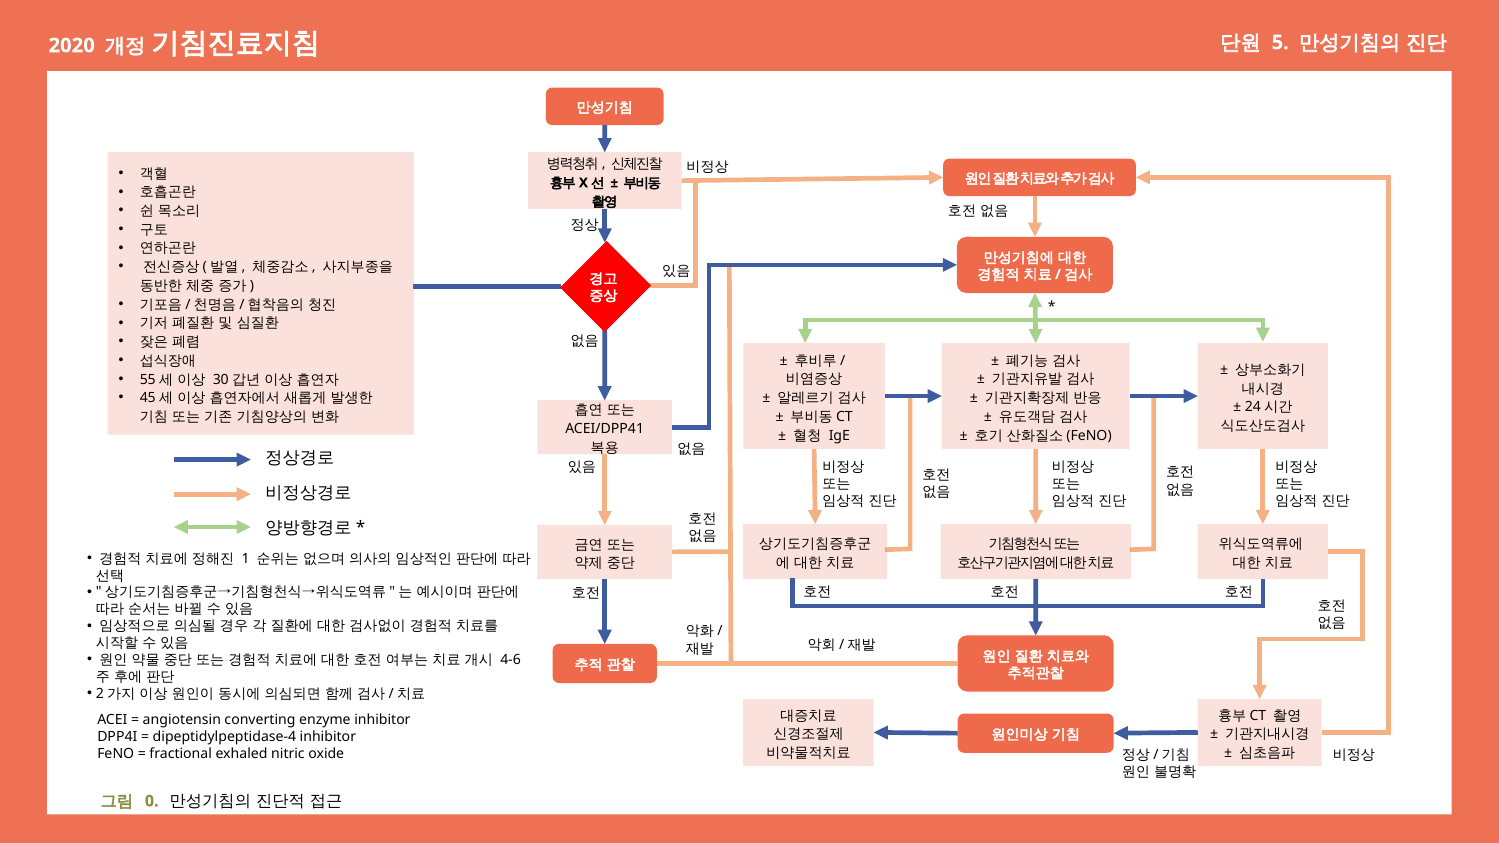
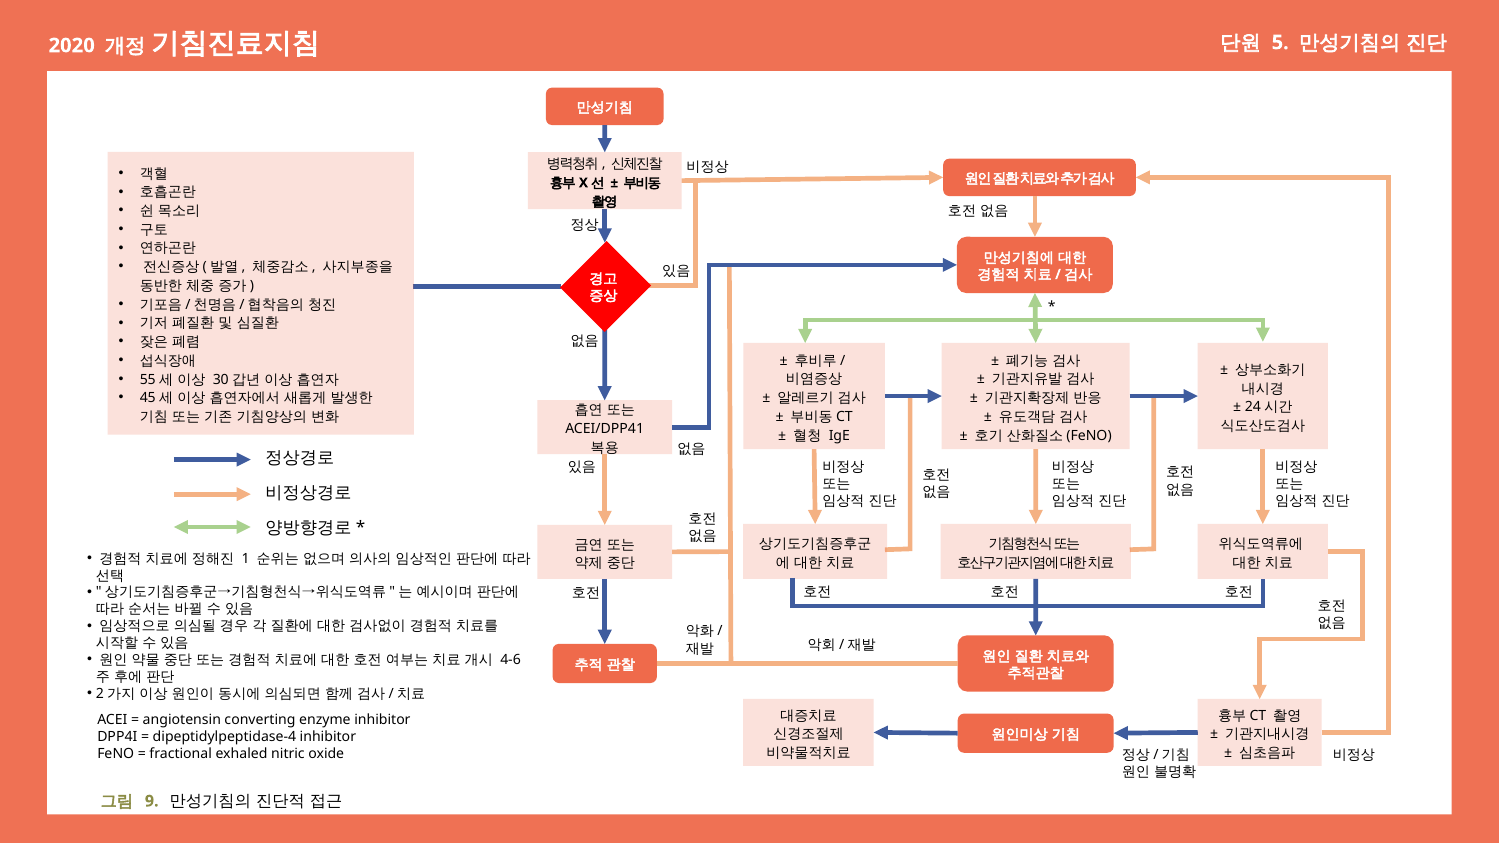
0: 0 -> 9 (152, 801)
